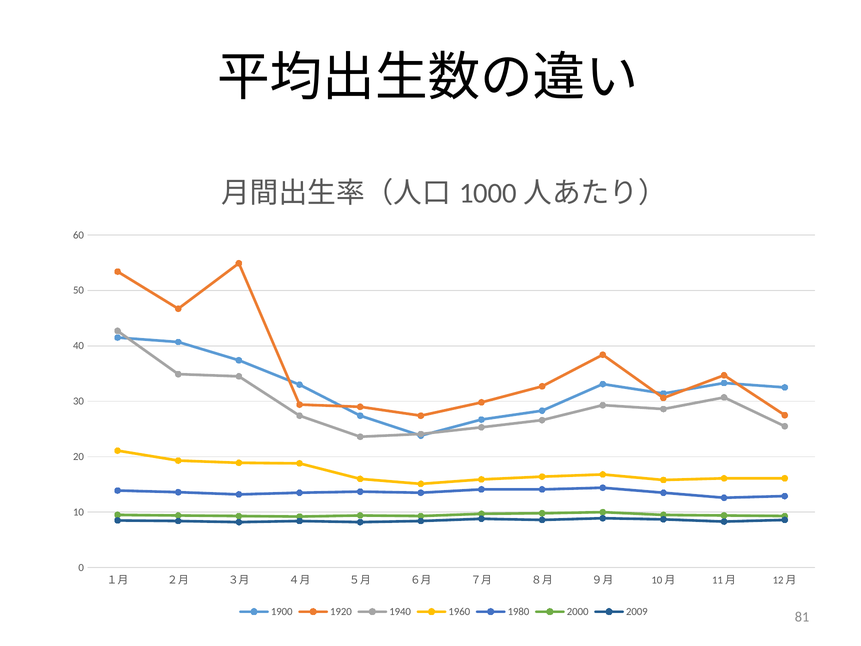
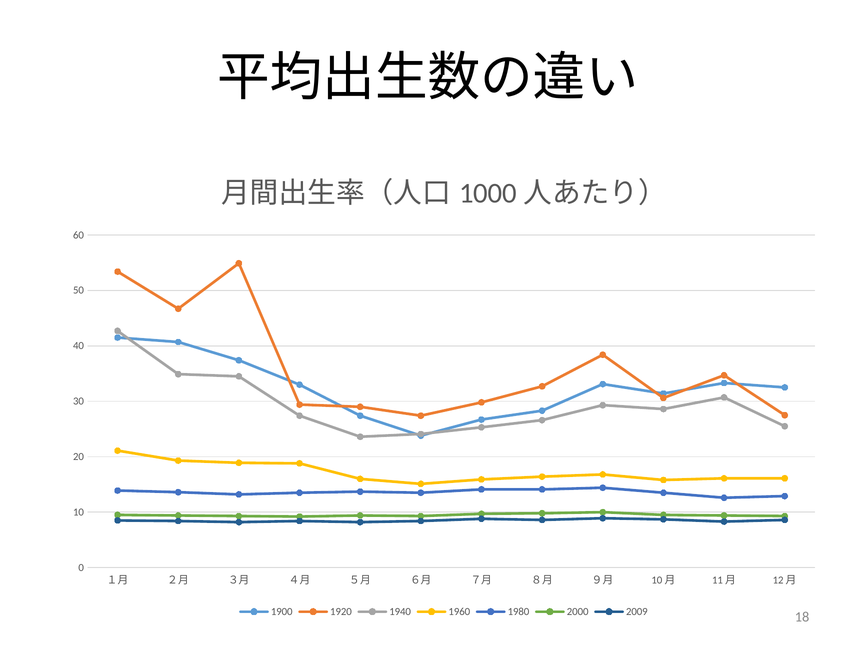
81: 81 -> 18 (802, 617)
